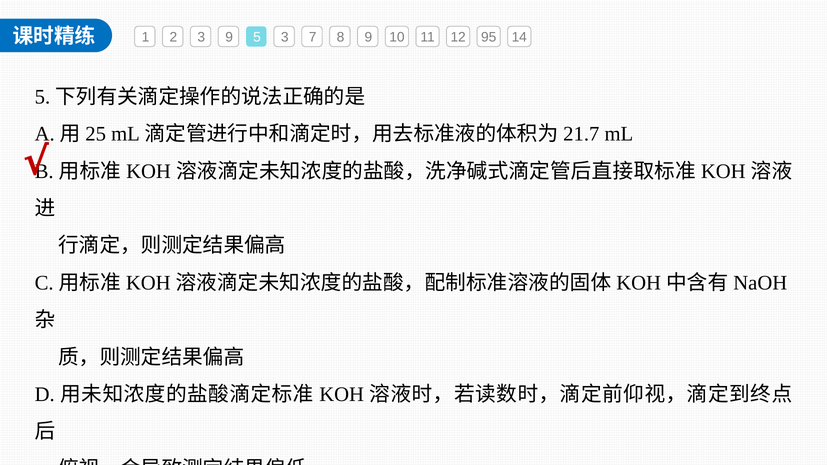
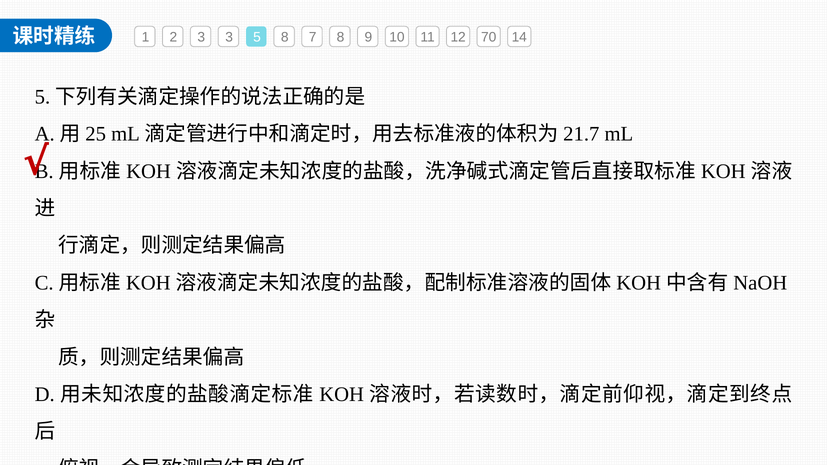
3 9: 9 -> 3 (229, 37)
5 3: 3 -> 8 (285, 37)
95: 95 -> 70 (489, 37)
